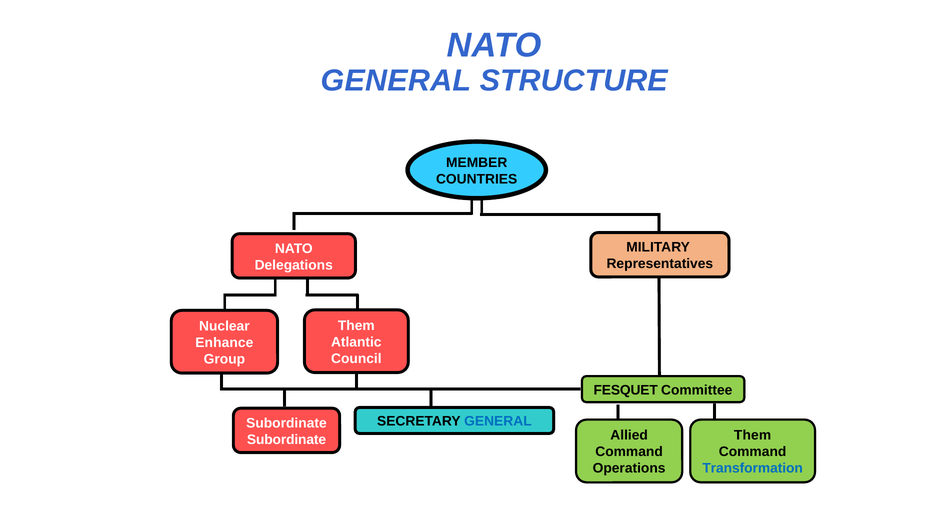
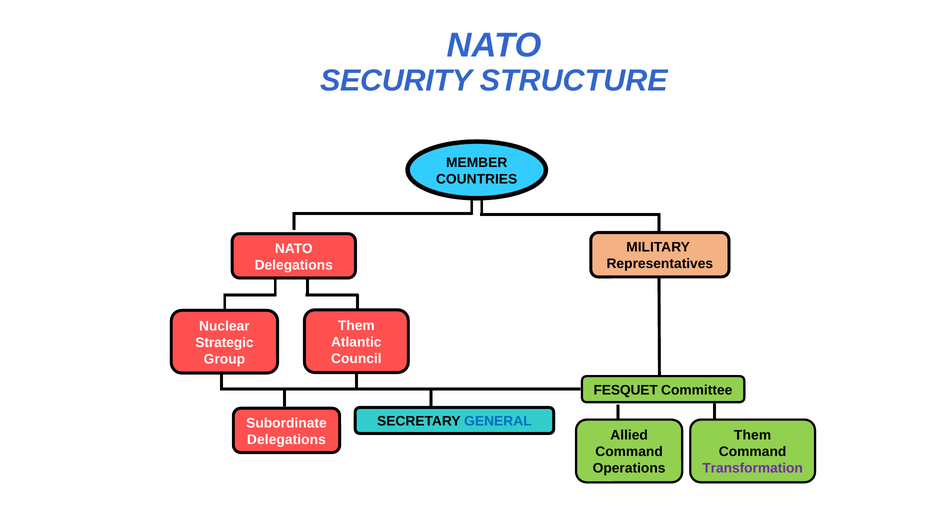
GENERAL: GENERAL -> SECURITY (396, 81)
Enhance: Enhance -> Strategic (224, 343)
Subordinate: Subordinate -> Delegations (286, 440)
Transformation colour: blue -> purple (753, 469)
